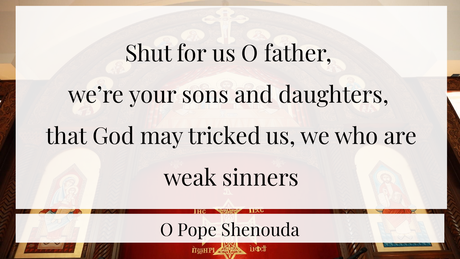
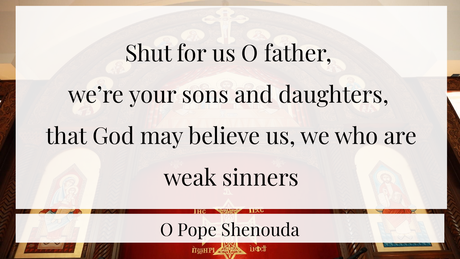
tricked: tricked -> believe (224, 137)
